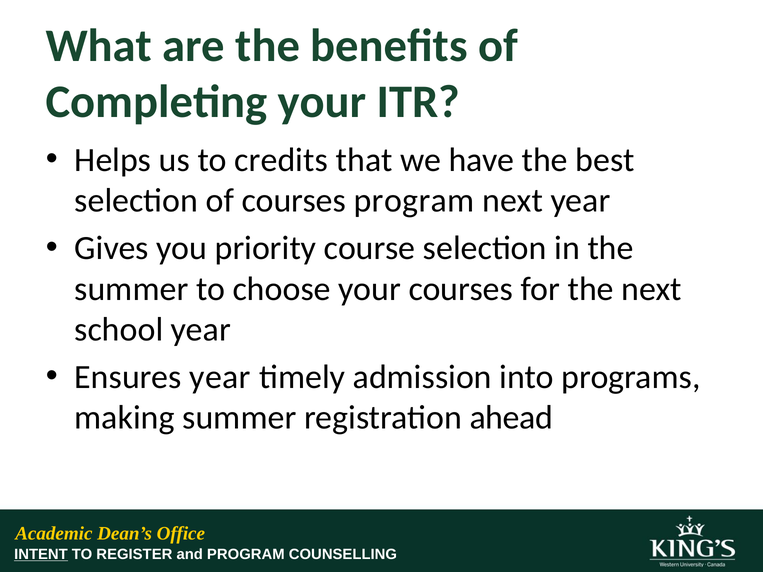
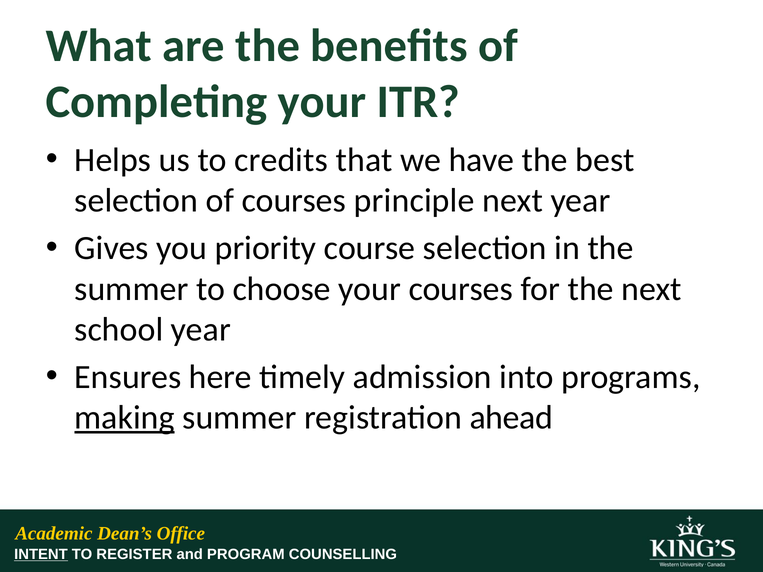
courses program: program -> principle (414, 201)
Ensures year: year -> here (220, 377)
making underline: none -> present (125, 418)
